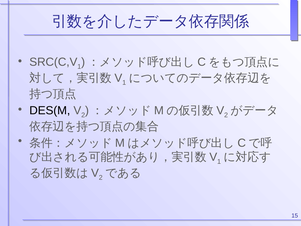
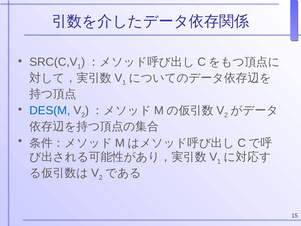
DES(M colour: black -> blue (50, 110)
